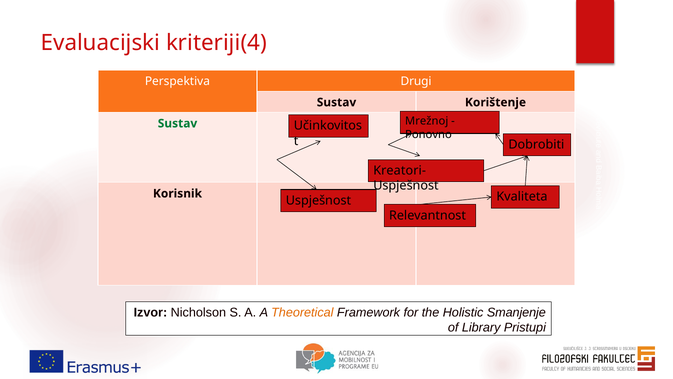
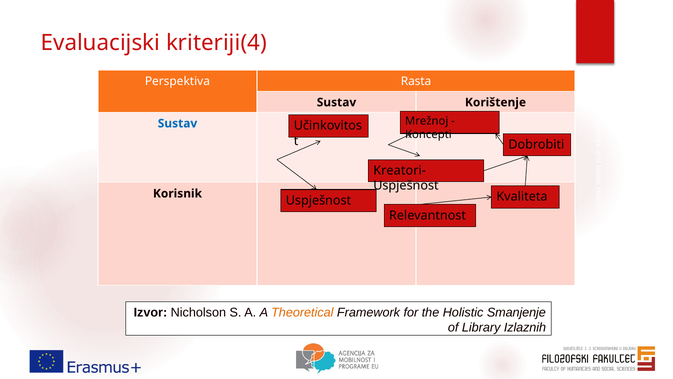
Drugi: Drugi -> Rasta (416, 81)
Sustav colour: green -> blue (177, 123)
Ponovno: Ponovno -> Koncepti (428, 134)
Pristupi: Pristupi -> Izlaznih (525, 327)
